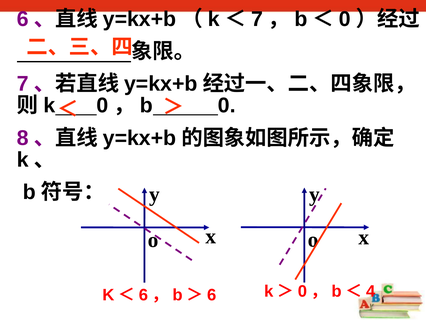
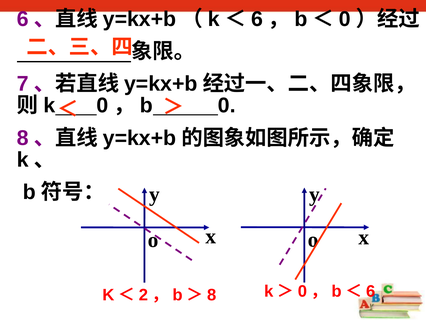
7: 7 -> 6 (257, 19)
6: 6 -> 2 (143, 295)
6: 6 -> 8 (212, 295)
4: 4 -> 6 (371, 291)
